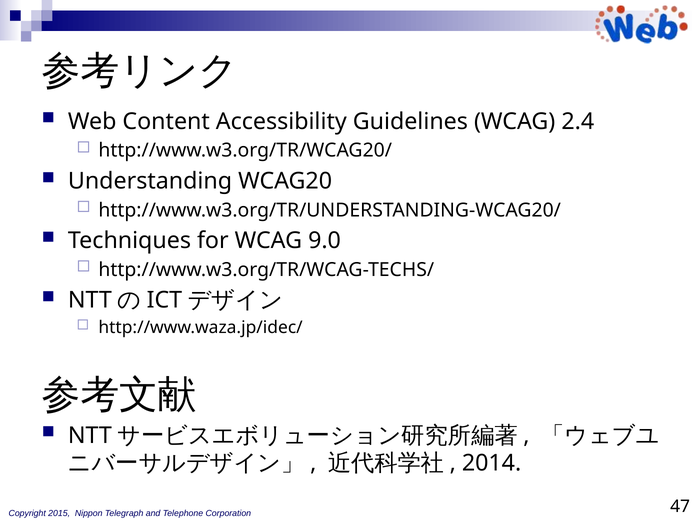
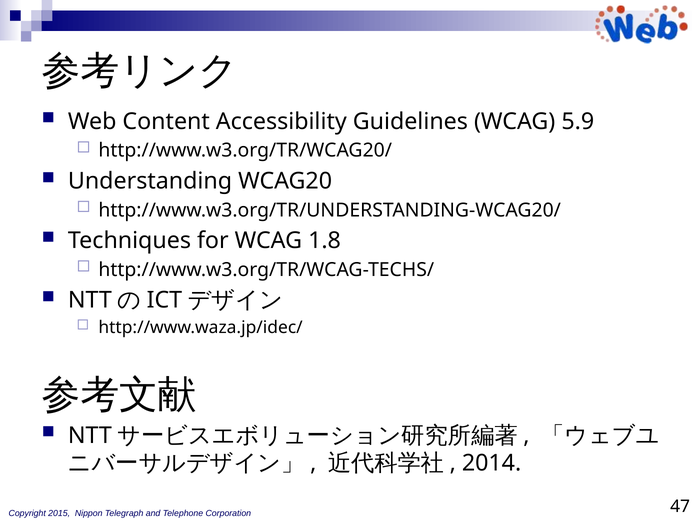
2.4: 2.4 -> 5.9 (578, 122)
9.0: 9.0 -> 1.8 (325, 241)
